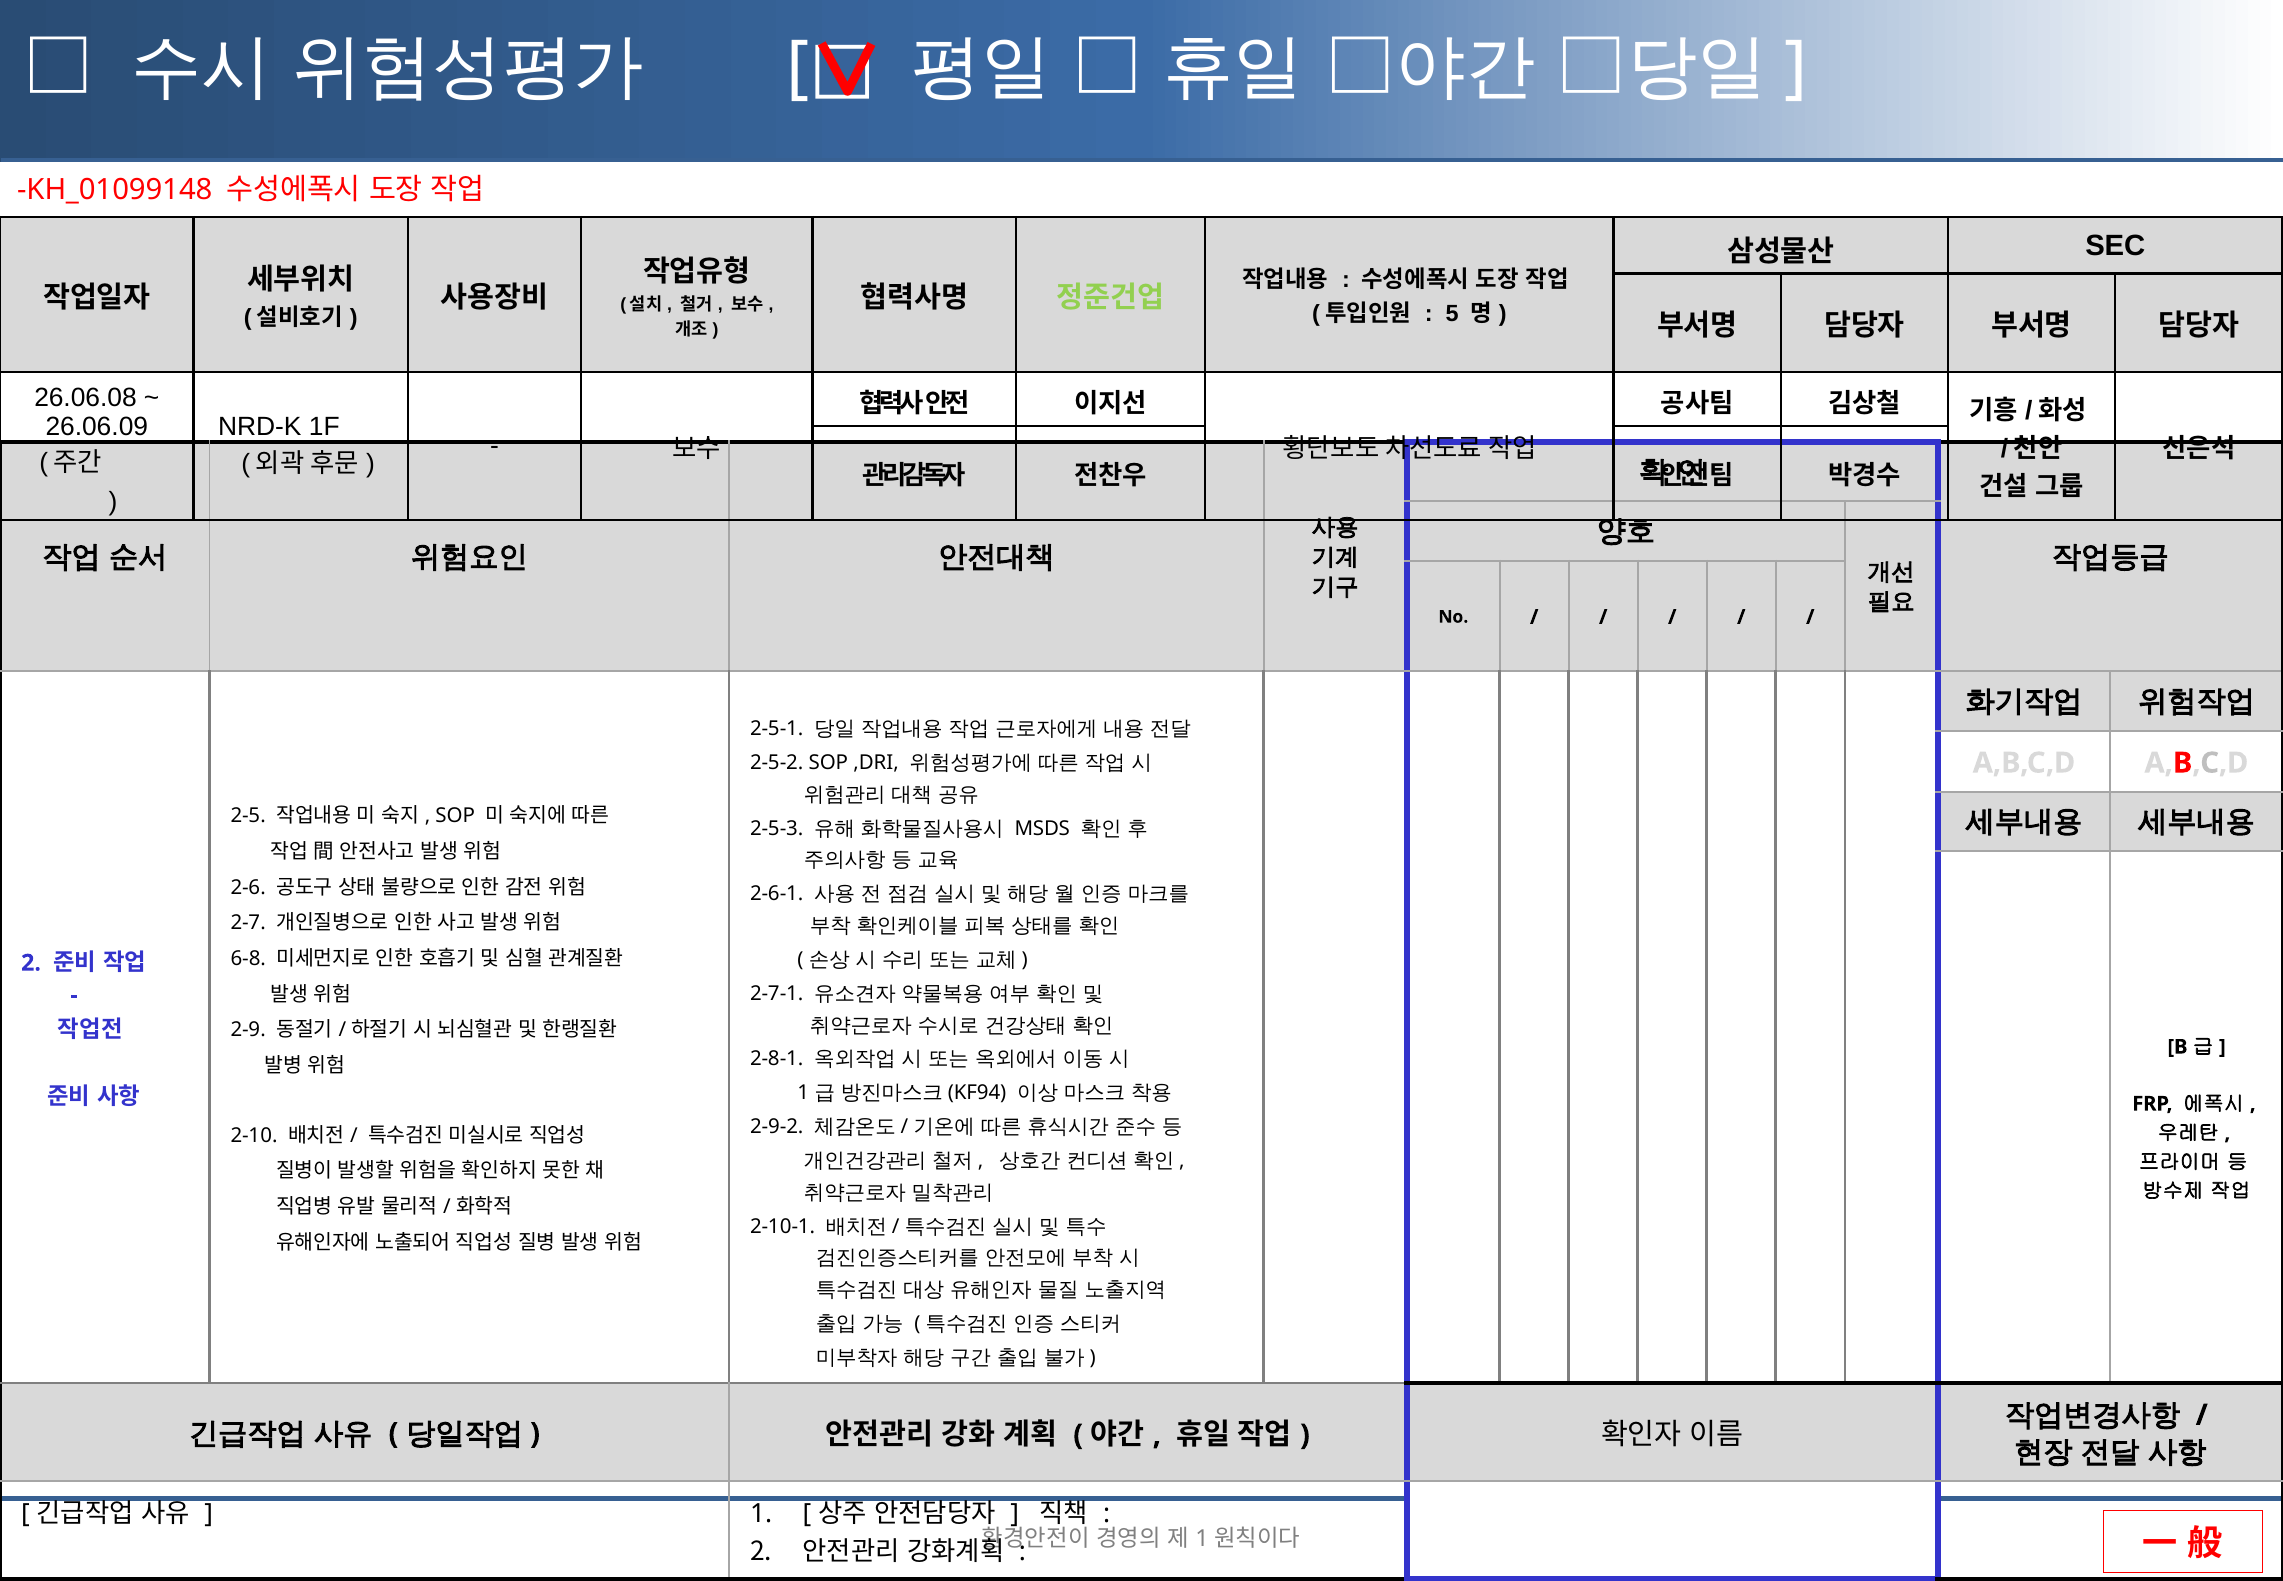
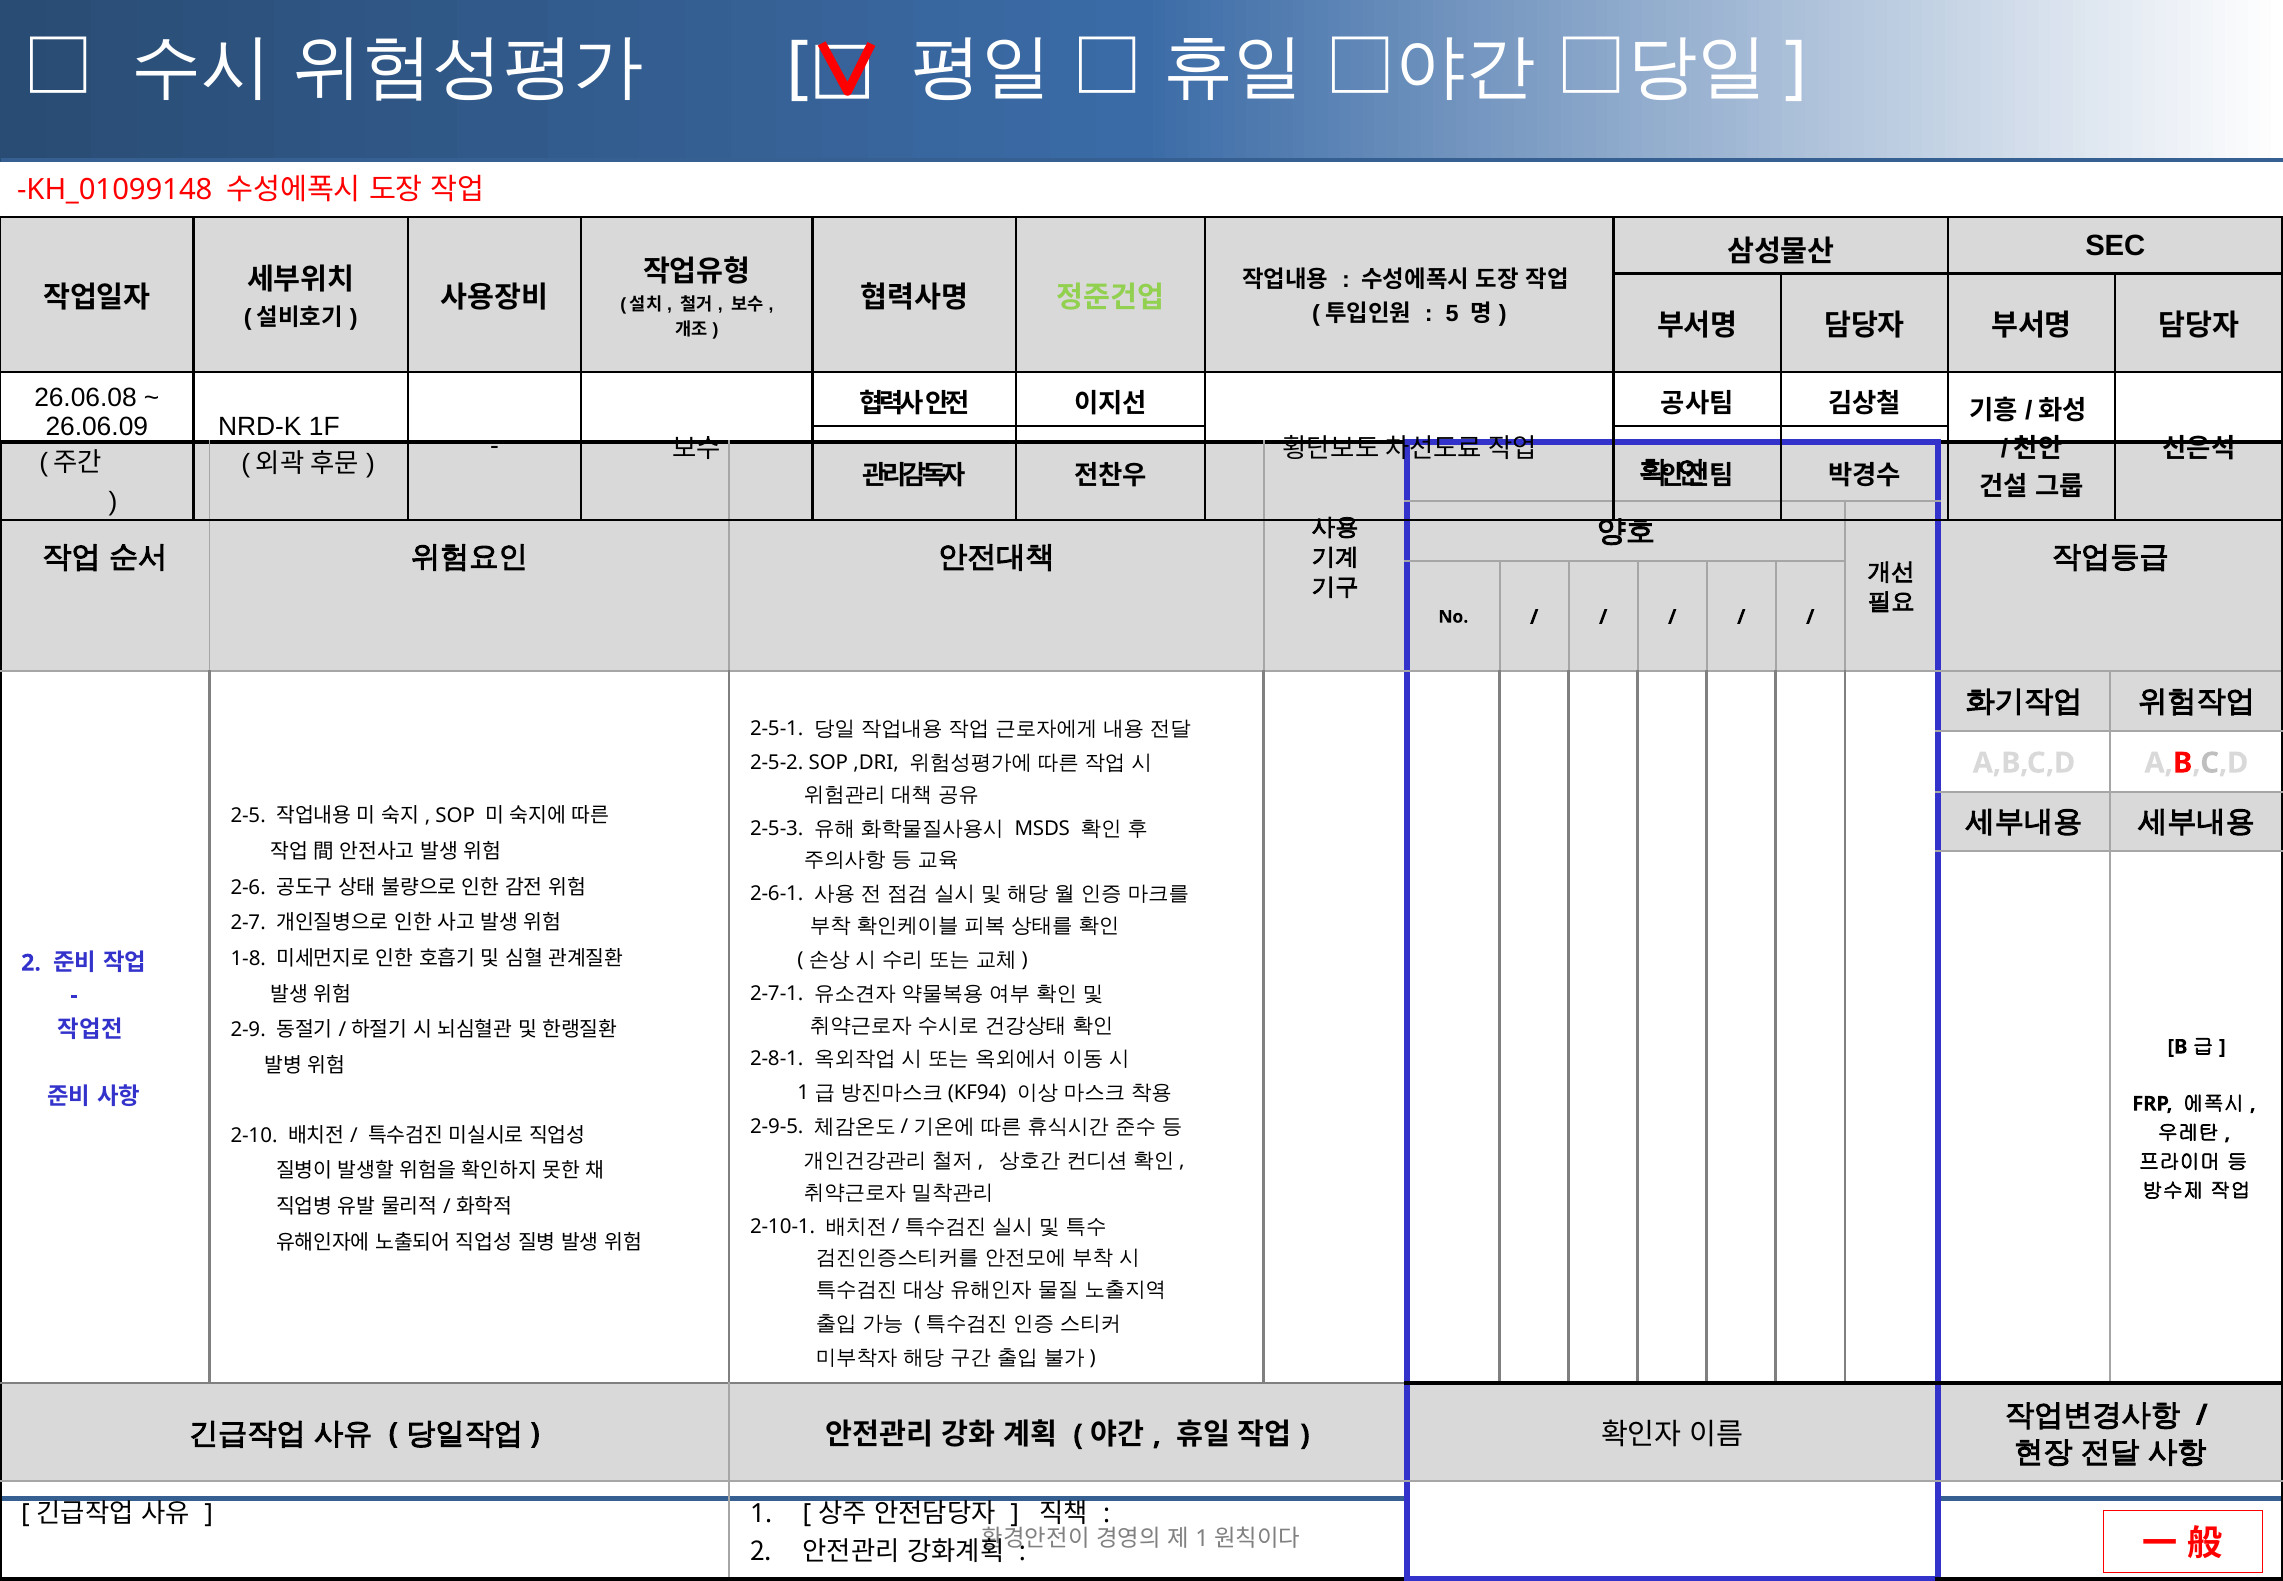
6-8: 6-8 -> 1-8 (248, 958)
2-9-2: 2-9-2 -> 2-9-5 (777, 1126)
